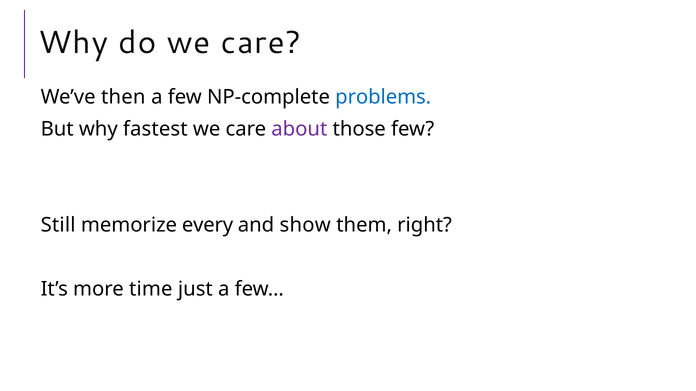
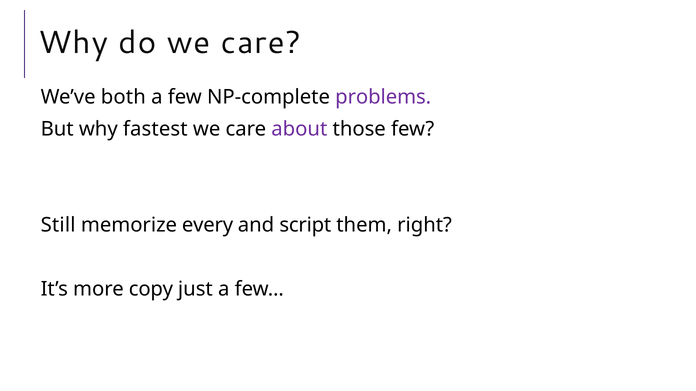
then: then -> both (123, 97)
problems colour: blue -> purple (383, 97)
show: show -> script (305, 225)
time: time -> copy (151, 290)
